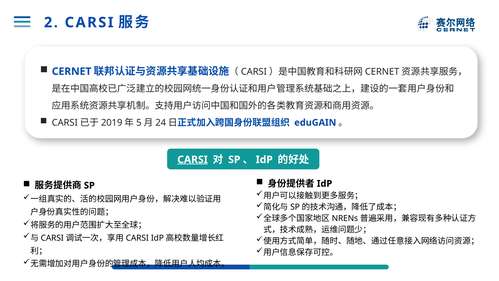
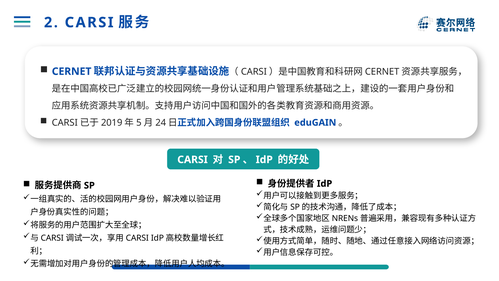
CARSI underline: present -> none (193, 159)
